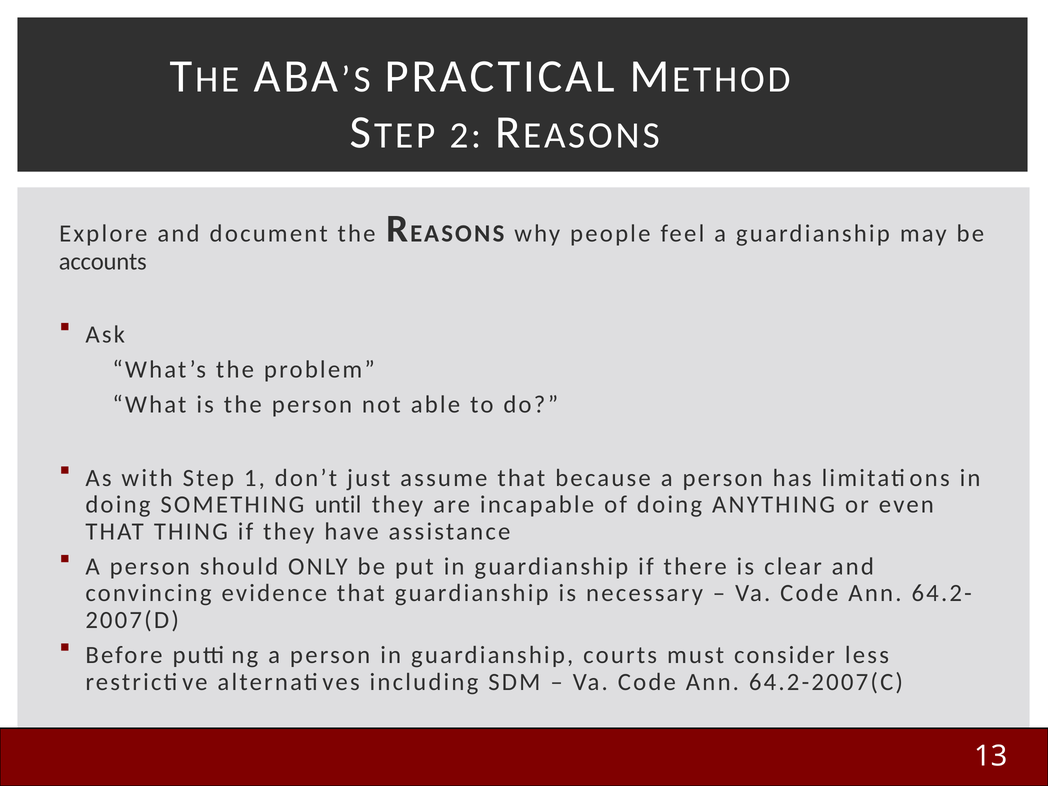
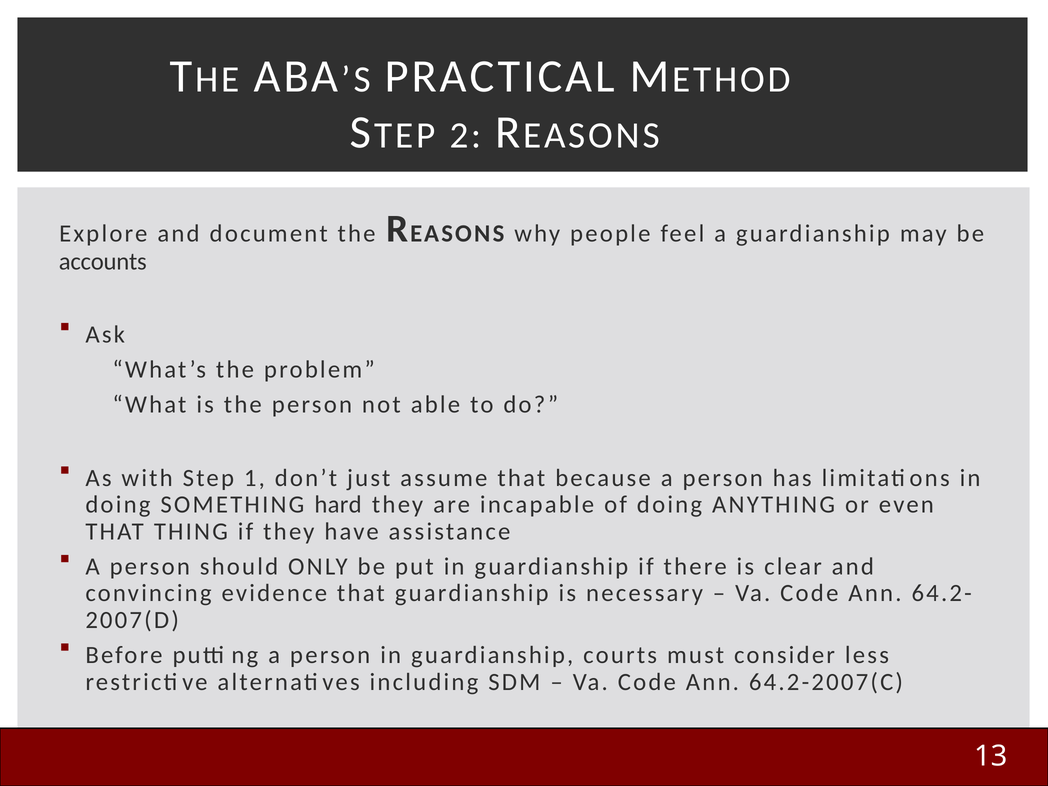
until: until -> hard (338, 505)
